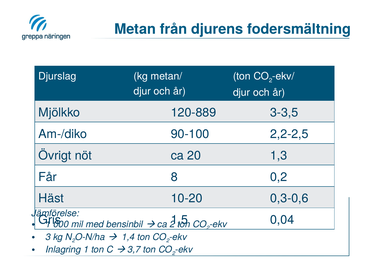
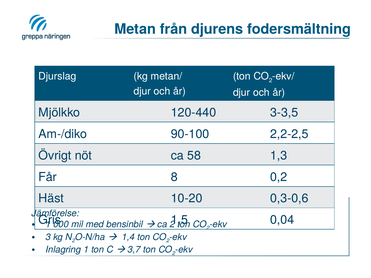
120-889: 120-889 -> 120-440 (193, 113)
20: 20 -> 58 (194, 156)
